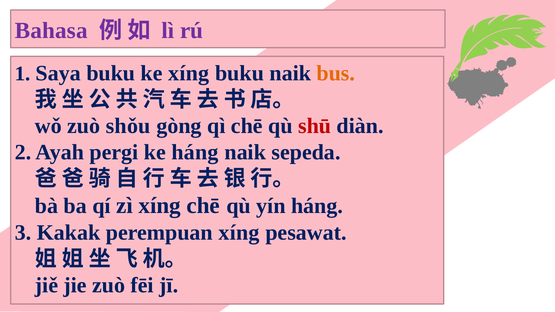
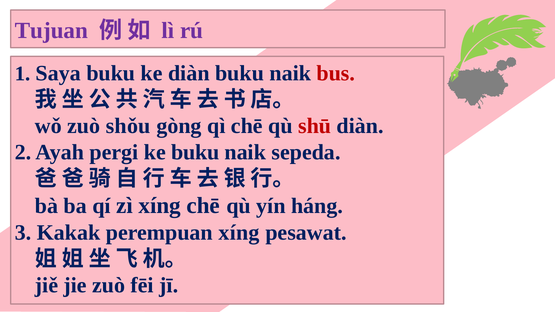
Bahasa: Bahasa -> Tujuan (51, 30)
ke xíng: xíng -> diàn (189, 73)
bus colour: orange -> red (336, 73)
ke háng: háng -> buku (195, 152)
